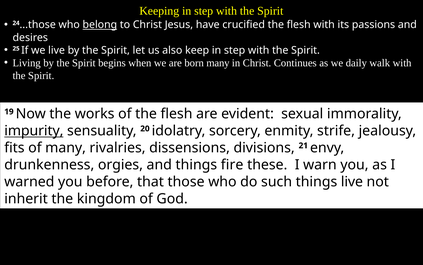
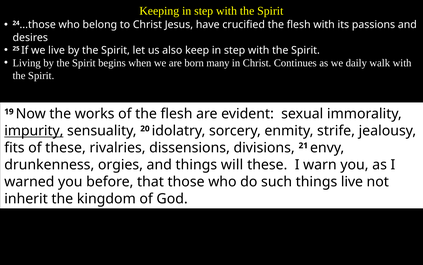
belong underline: present -> none (100, 25)
of many: many -> these (66, 148)
fire: fire -> will (232, 164)
